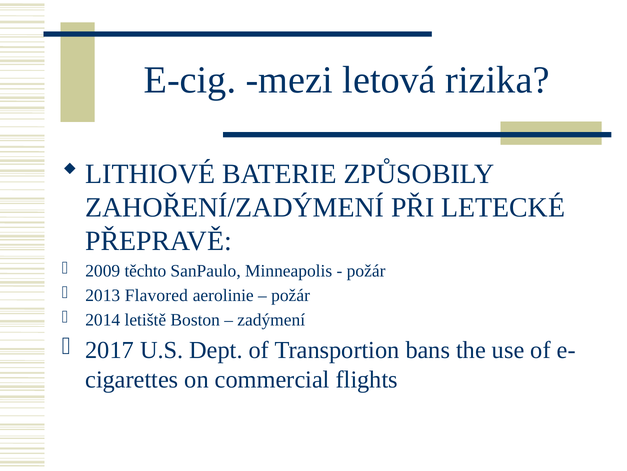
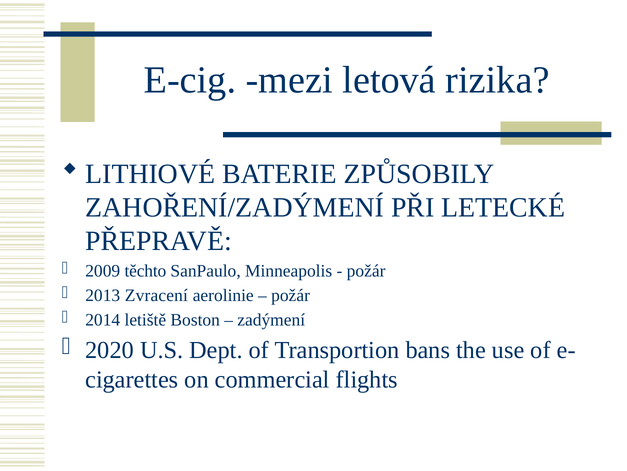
Flavored: Flavored -> Zvracení (156, 295)
2017: 2017 -> 2020 (110, 350)
